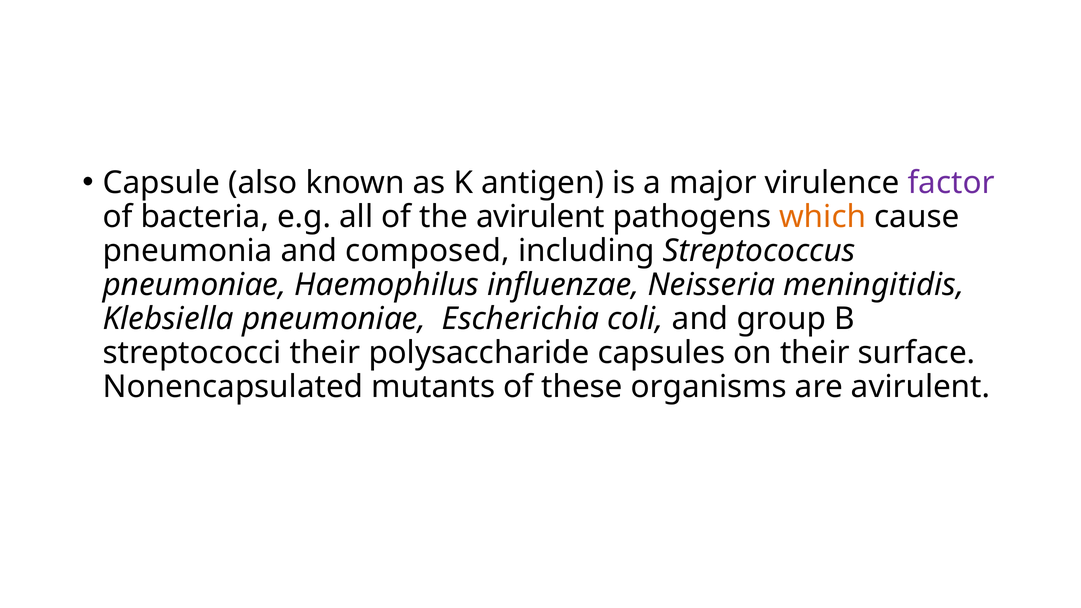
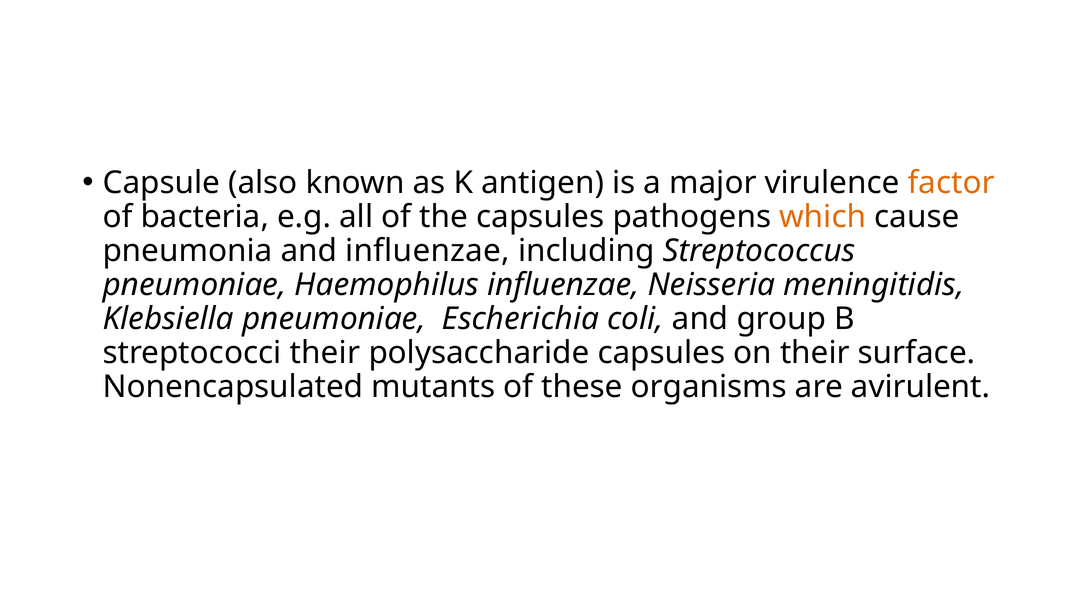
factor colour: purple -> orange (951, 183)
the avirulent: avirulent -> capsules (540, 217)
and composed: composed -> influenzae (427, 251)
